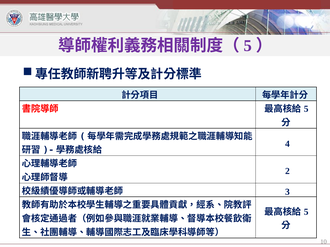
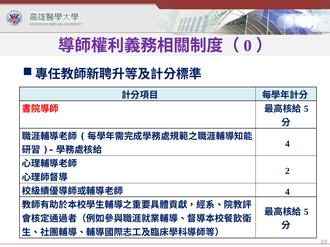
5: 5 -> 0 (248, 46)
3: 3 -> 4 (287, 192)
